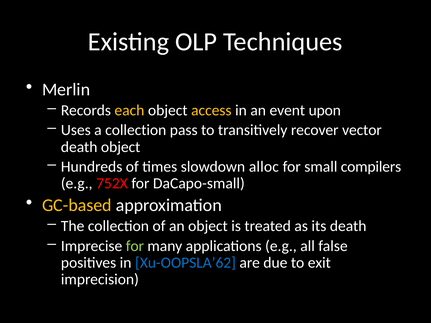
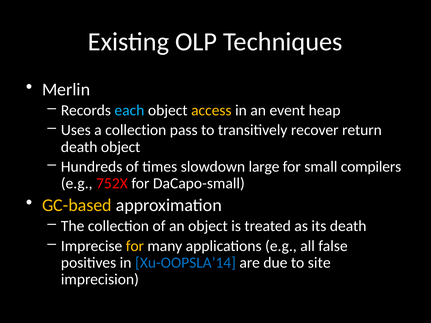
each colour: yellow -> light blue (129, 110)
upon: upon -> heap (325, 110)
vector: vector -> return (362, 130)
alloc: alloc -> large (264, 167)
for colour: light green -> yellow (135, 246)
Xu-OOPSLA’62: Xu-OOPSLA’62 -> Xu-OOPSLA’14 (186, 263)
exit: exit -> site (319, 263)
